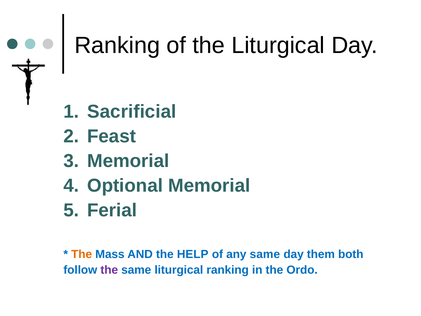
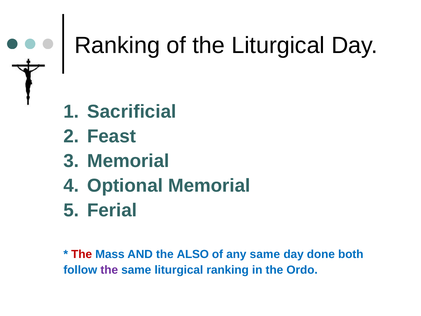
The colour: orange -> red (82, 254)
HELP: HELP -> ALSO (193, 254)
them: them -> done (321, 254)
